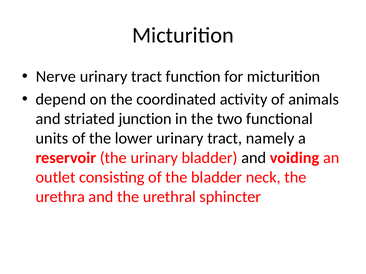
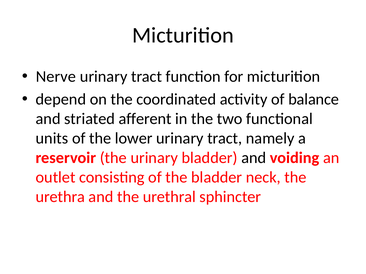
animals: animals -> balance (314, 100)
junction: junction -> afferent (145, 119)
